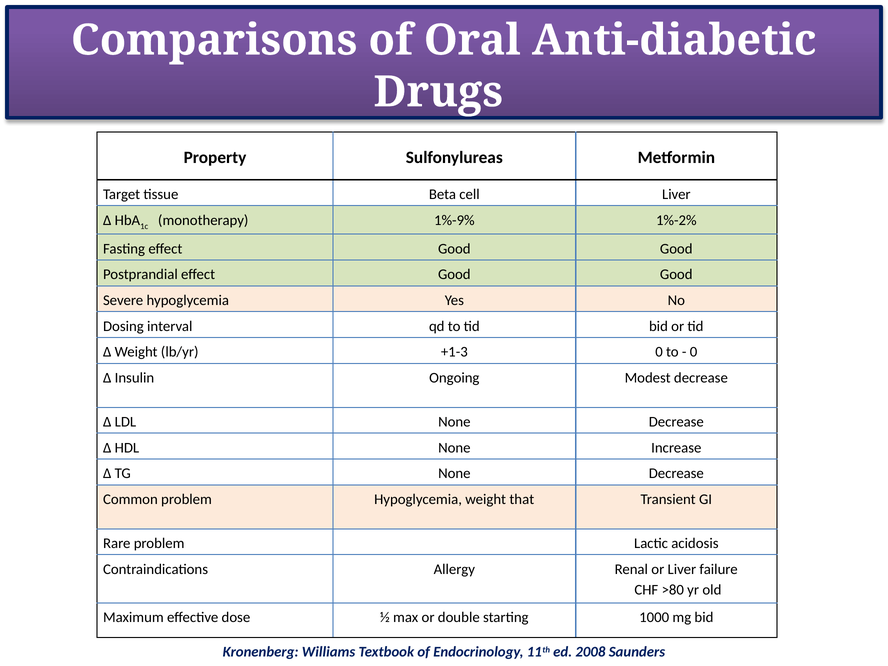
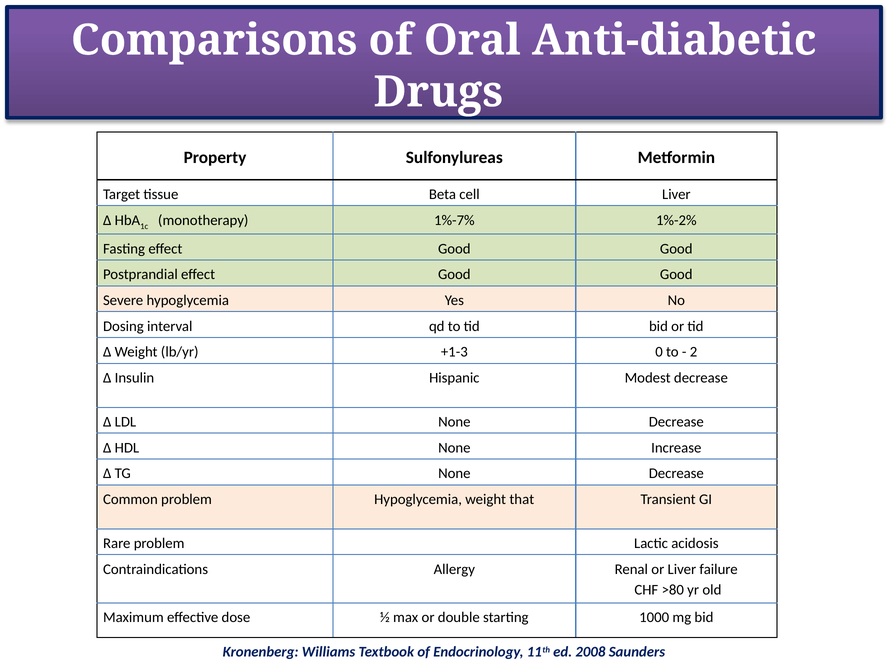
1%-9%: 1%-9% -> 1%-7% (454, 220)
0: 0 -> 2 (694, 352)
Ongoing: Ongoing -> Hispanic (454, 378)
